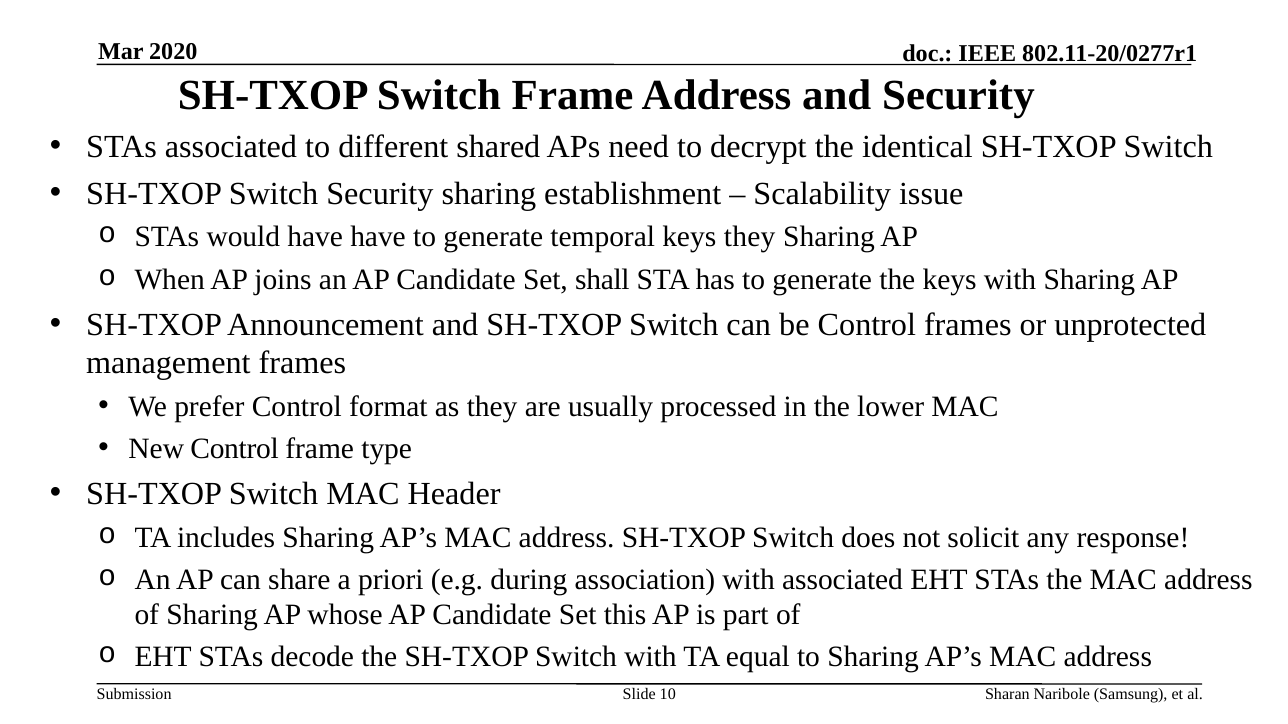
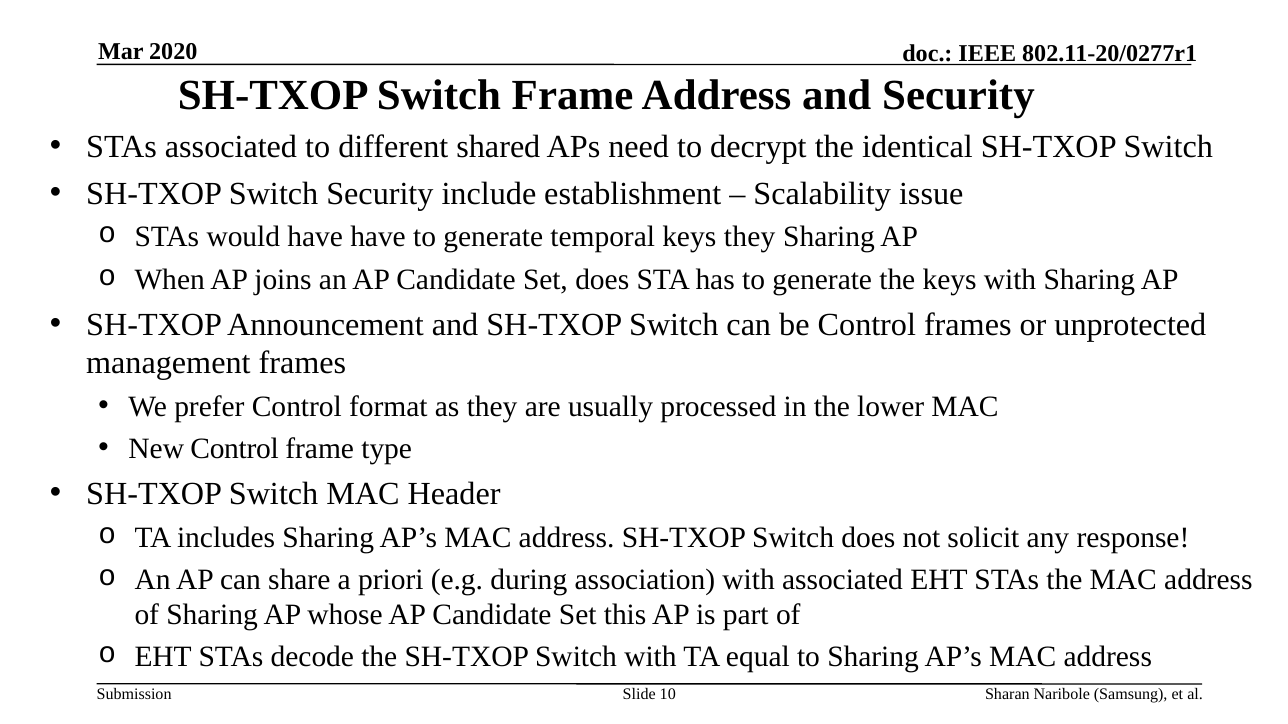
Security sharing: sharing -> include (489, 194)
Set shall: shall -> does (602, 280)
